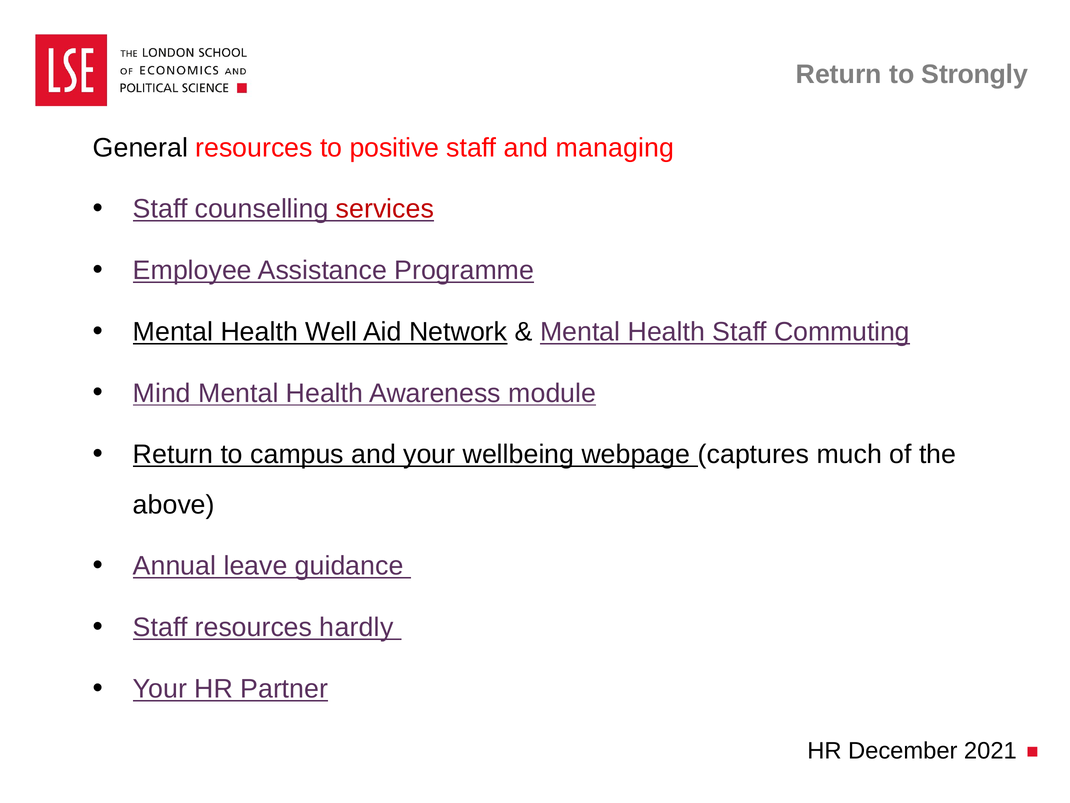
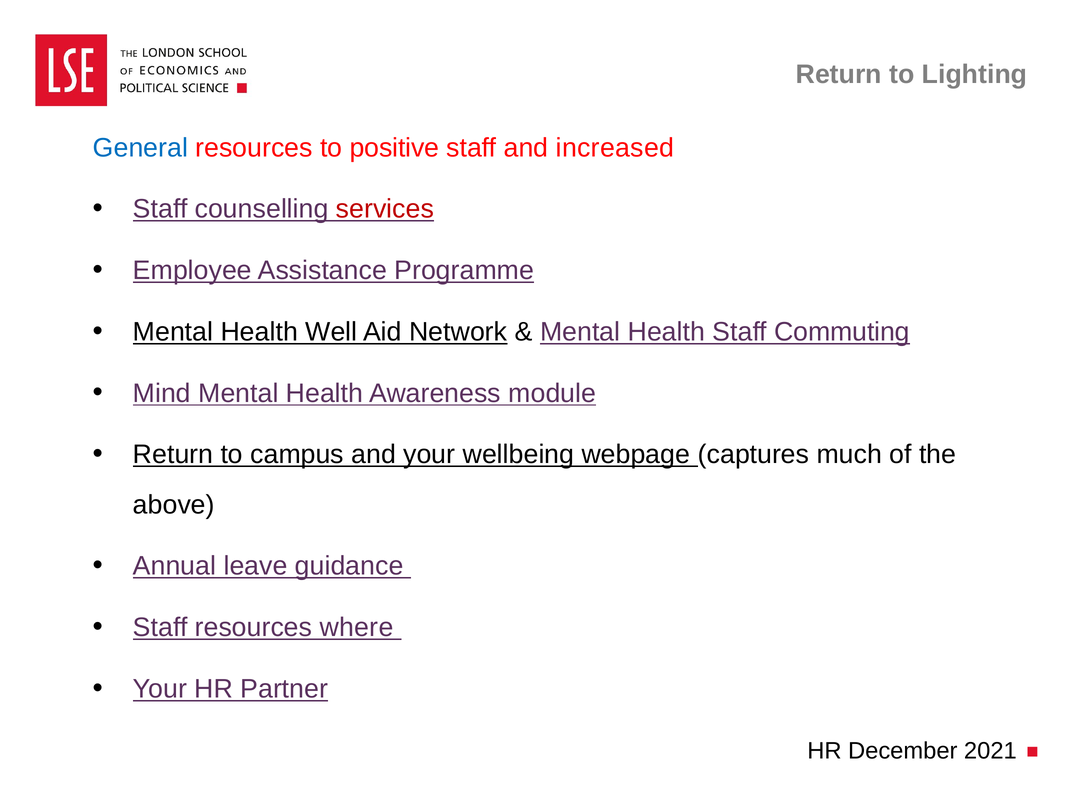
Strongly: Strongly -> Lighting (975, 74)
General colour: black -> blue (140, 148)
managing: managing -> increased (615, 148)
hardly: hardly -> where (357, 627)
